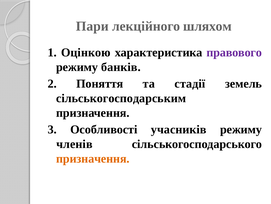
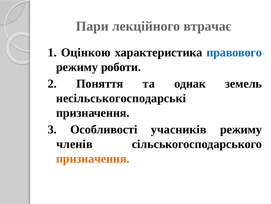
шляхом: шляхом -> втрачає (207, 26)
правового colour: purple -> blue (234, 52)
банків: банків -> роботи (121, 67)
стадії: стадії -> однак (190, 83)
сільськогосподарським: сільськогосподарським -> несільськогосподарські (121, 98)
